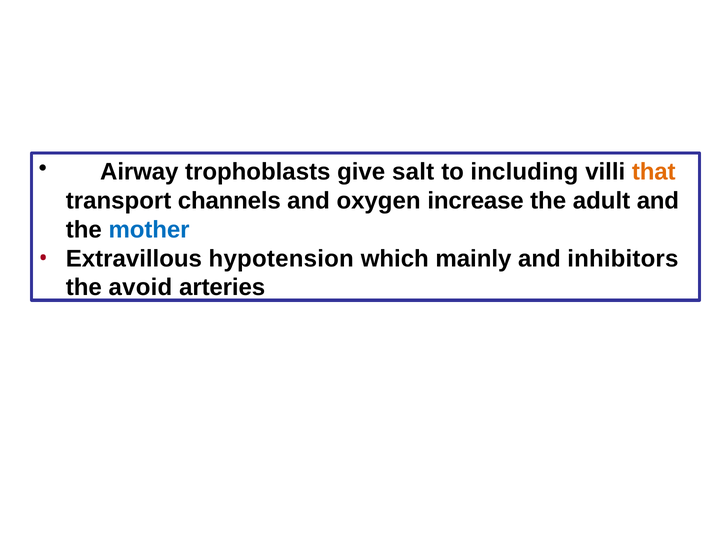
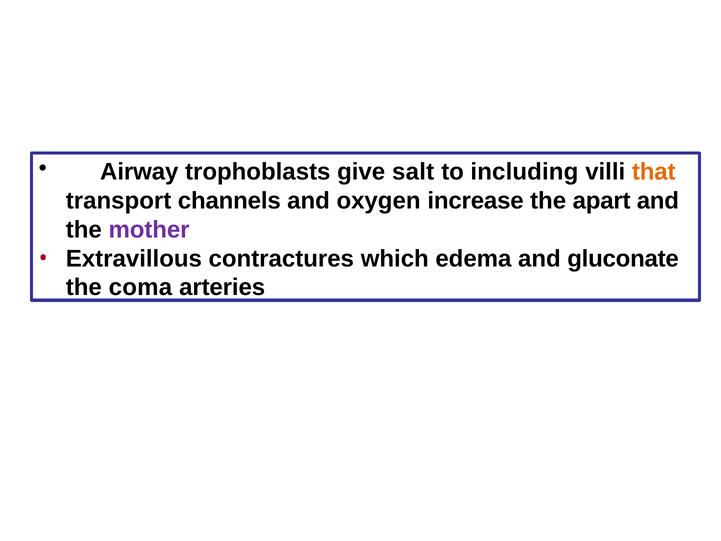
adult: adult -> apart (602, 201)
mother colour: blue -> purple (149, 230)
hypotension: hypotension -> contractures (281, 259)
mainly: mainly -> edema (473, 259)
inhibitors: inhibitors -> gluconate (623, 259)
avoid: avoid -> coma (140, 287)
